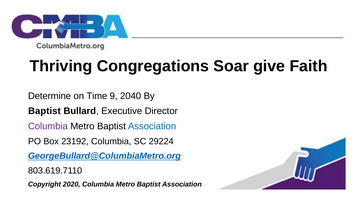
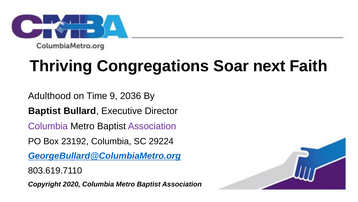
give: give -> next (269, 66)
Determine: Determine -> Adulthood (49, 96)
2040: 2040 -> 2036 (131, 96)
Association colour: blue -> purple (152, 126)
